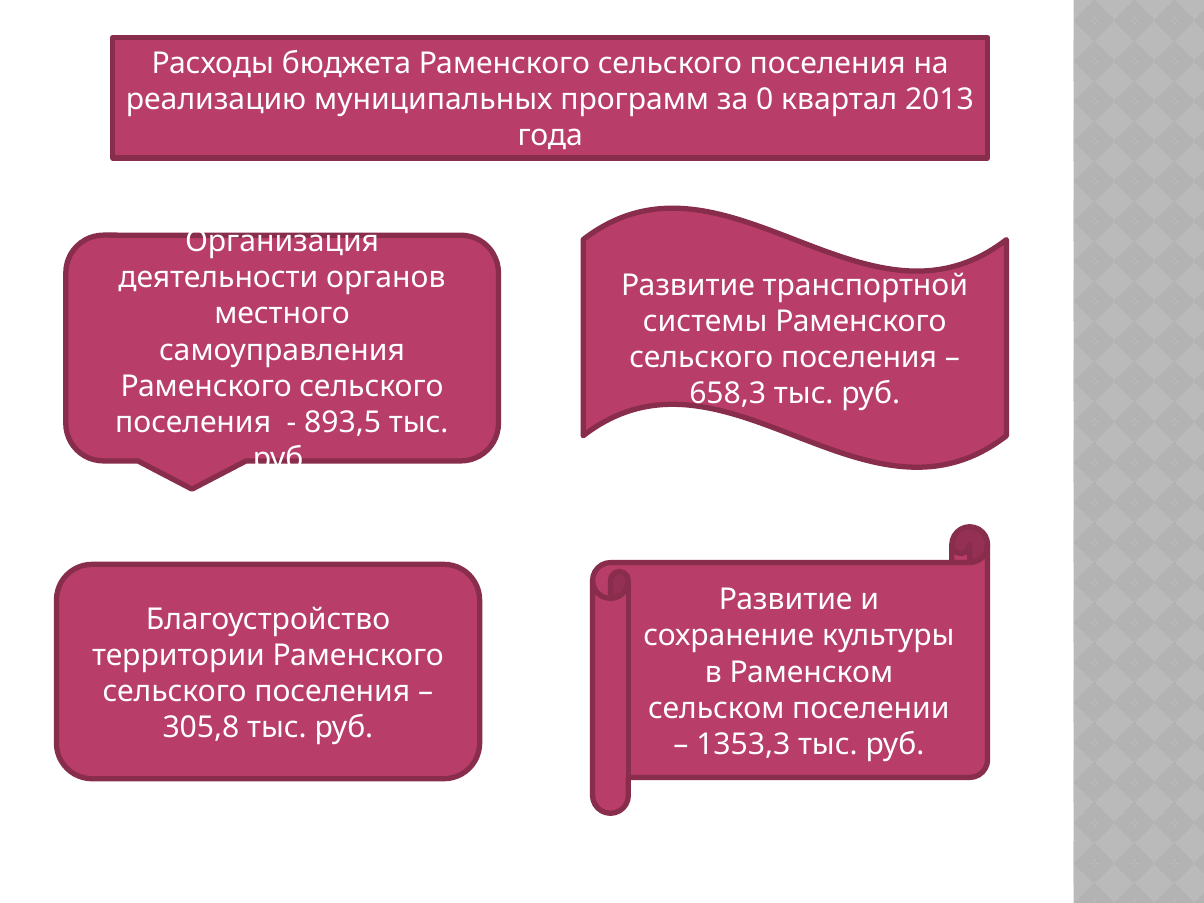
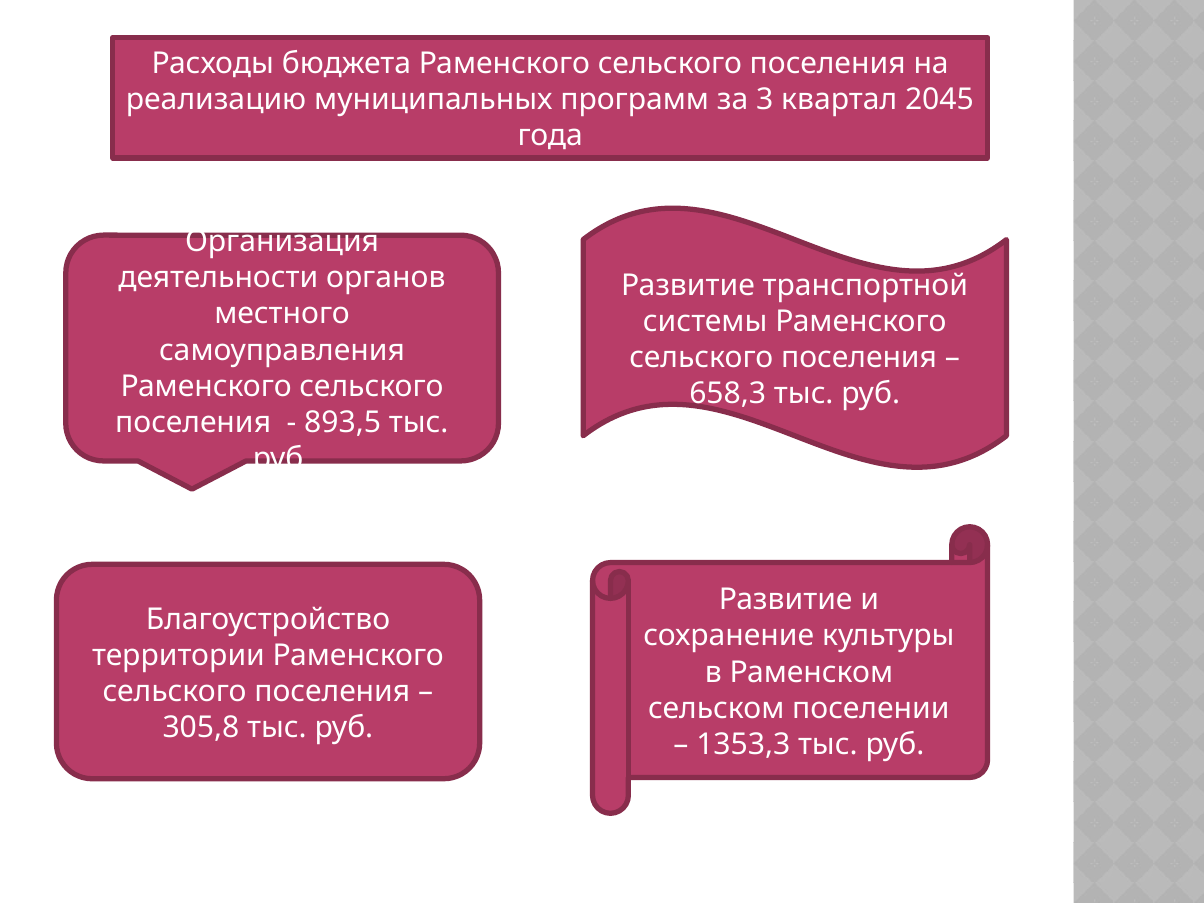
0: 0 -> 3 (765, 100)
2013: 2013 -> 2045 (939, 100)
